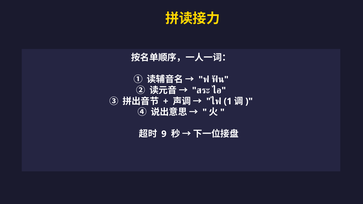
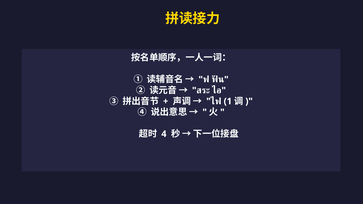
9: 9 -> 4 (164, 134)
